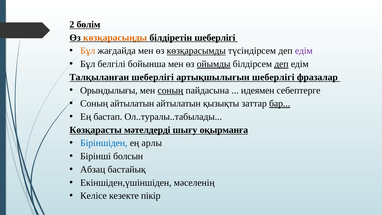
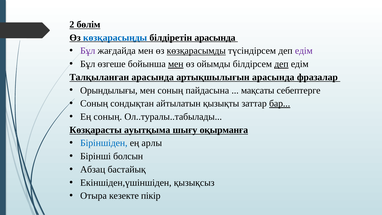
көзқарасыңды colour: orange -> blue (115, 38)
білдіретін шеберлігі: шеберлігі -> арасында (215, 38)
Бұл colour: orange -> purple (88, 51)
белгілі: белгілі -> өзгеше (112, 64)
мен underline: none -> present (176, 64)
ойымды underline: present -> none (214, 64)
Талқыланған шеберлігі: шеберлігі -> арасында (153, 77)
артықшылығын шеберлігі: шеберлігі -> арасында (273, 77)
соның underline: present -> none (170, 90)
идеямен: идеямен -> мақсаты (258, 90)
Соның айтылатын: айтылатын -> сондықтан (132, 103)
Ең бастап: бастап -> соның (108, 117)
мәтелдерді: мәтелдерді -> ауытқыма (147, 130)
мәселенің: мәселенің -> қызықсыз (194, 183)
Келісе: Келісе -> Отыра (93, 196)
